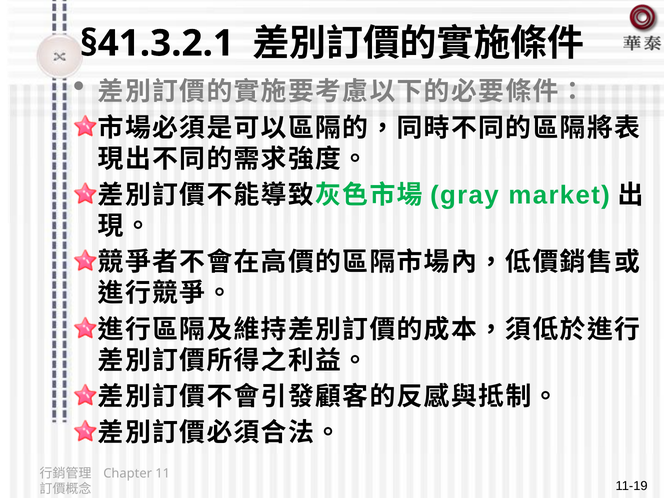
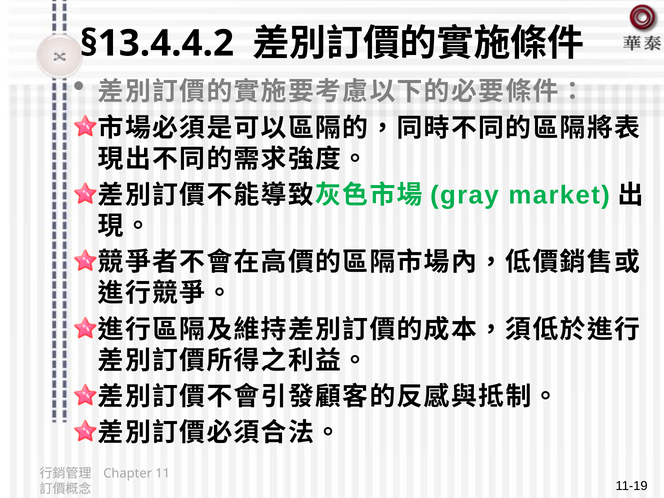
§41.3.2.1: §41.3.2.1 -> §13.4.4.2 (157, 43)
